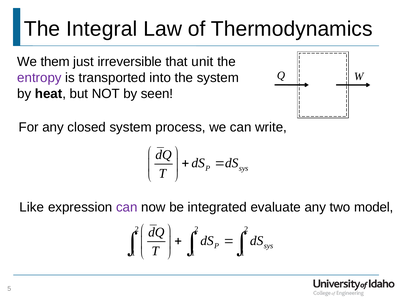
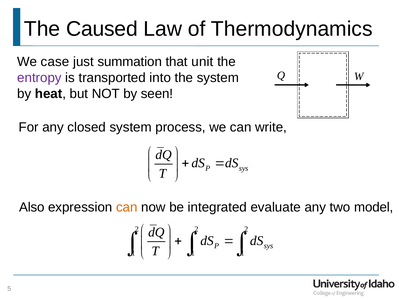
Integral: Integral -> Caused (102, 29)
them: them -> case (55, 62)
irreversible: irreversible -> summation (130, 62)
Like: Like -> Also (32, 207)
can colour: purple -> orange (127, 207)
